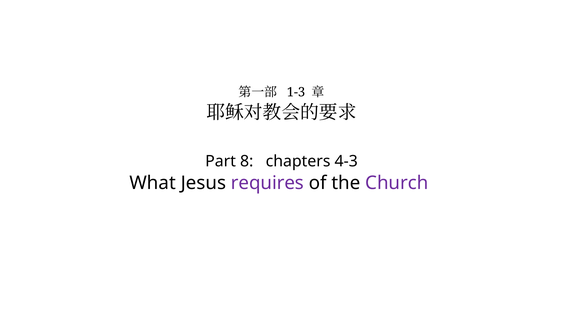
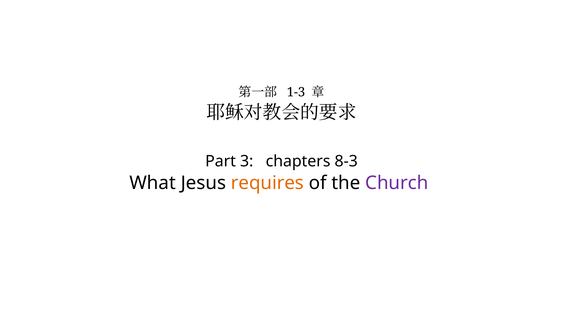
8: 8 -> 3 (247, 161)
4-3: 4-3 -> 8-3 (346, 161)
requires colour: purple -> orange (267, 183)
